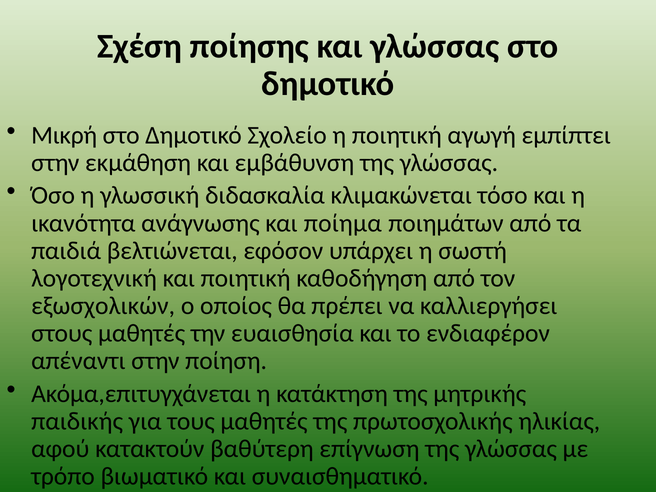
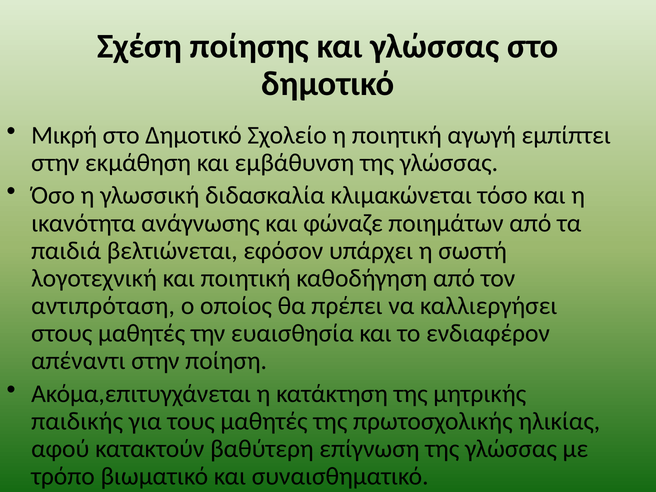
ποίημα: ποίημα -> φώναζε (343, 223)
εξωσχολικών: εξωσχολικών -> αντιπρόταση (103, 306)
